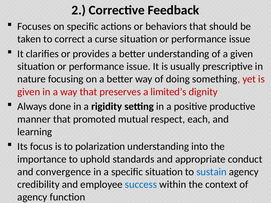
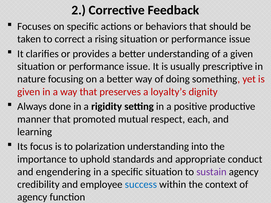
curse: curse -> rising (106, 39)
limited’s: limited’s -> loyalty’s (168, 92)
convergence: convergence -> engendering (63, 172)
sustain colour: blue -> purple (212, 172)
